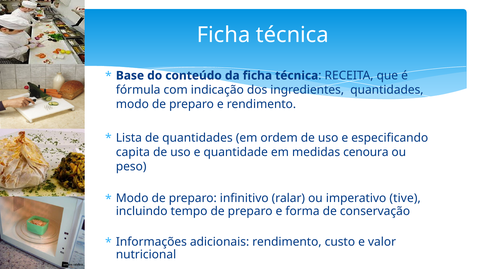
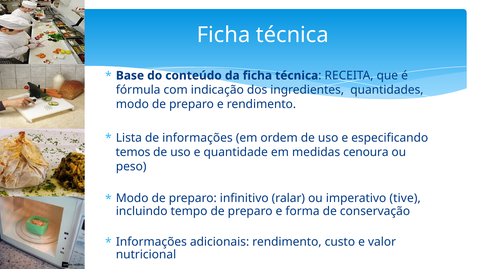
de quantidades: quantidades -> informações (197, 138)
capita: capita -> temos (133, 152)
